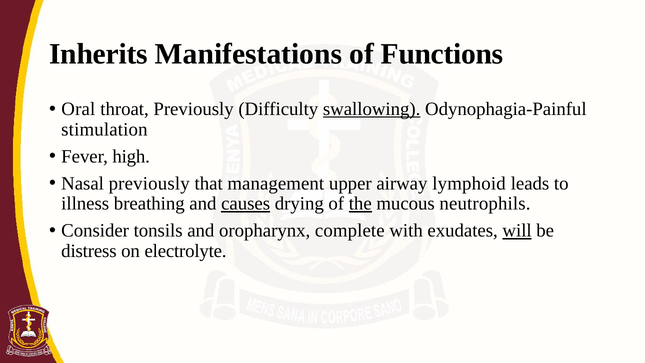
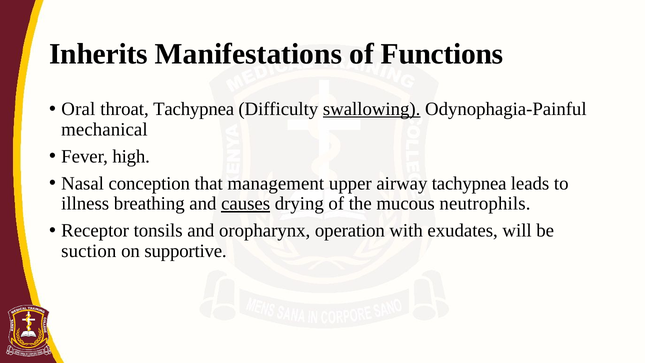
throat Previously: Previously -> Tachypnea (194, 109)
stimulation: stimulation -> mechanical (104, 129)
Nasal previously: previously -> conception (149, 183)
airway lymphoid: lymphoid -> tachypnea (469, 183)
the underline: present -> none (360, 204)
Consider: Consider -> Receptor (95, 231)
complete: complete -> operation (350, 231)
will underline: present -> none (517, 231)
distress: distress -> suction (89, 251)
electrolyte: electrolyte -> supportive (186, 251)
